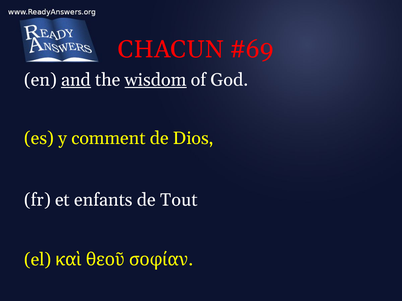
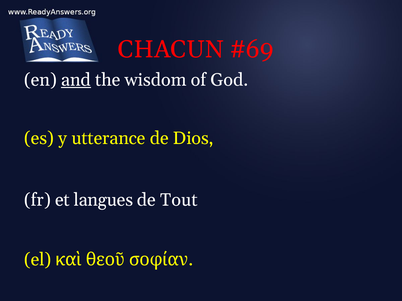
wisdom underline: present -> none (156, 80)
comment: comment -> utterance (108, 138)
enfants: enfants -> langues (103, 200)
